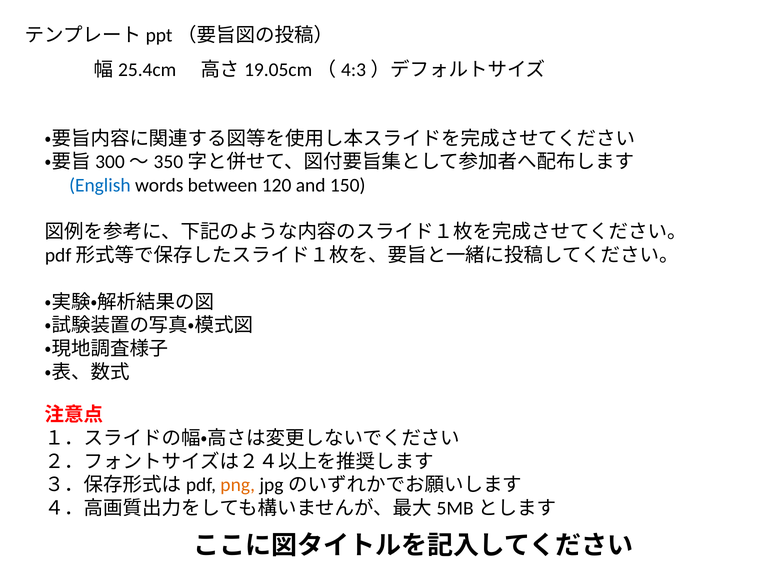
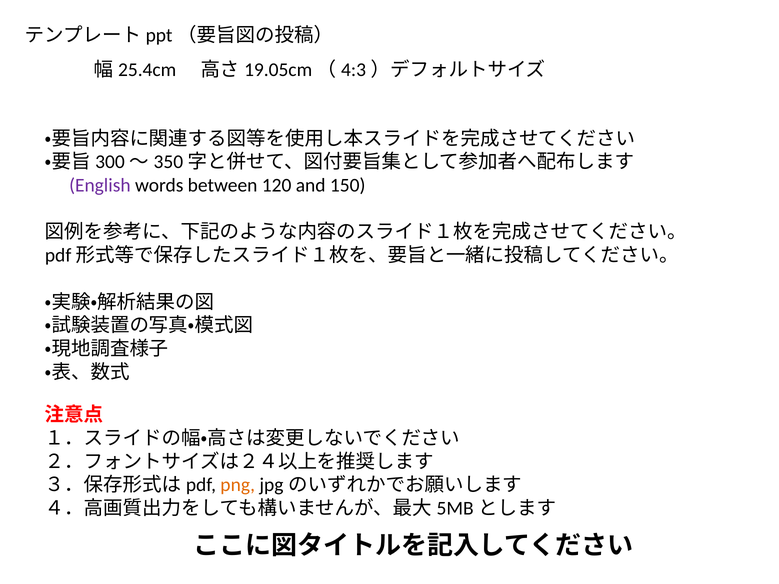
English colour: blue -> purple (100, 185)
